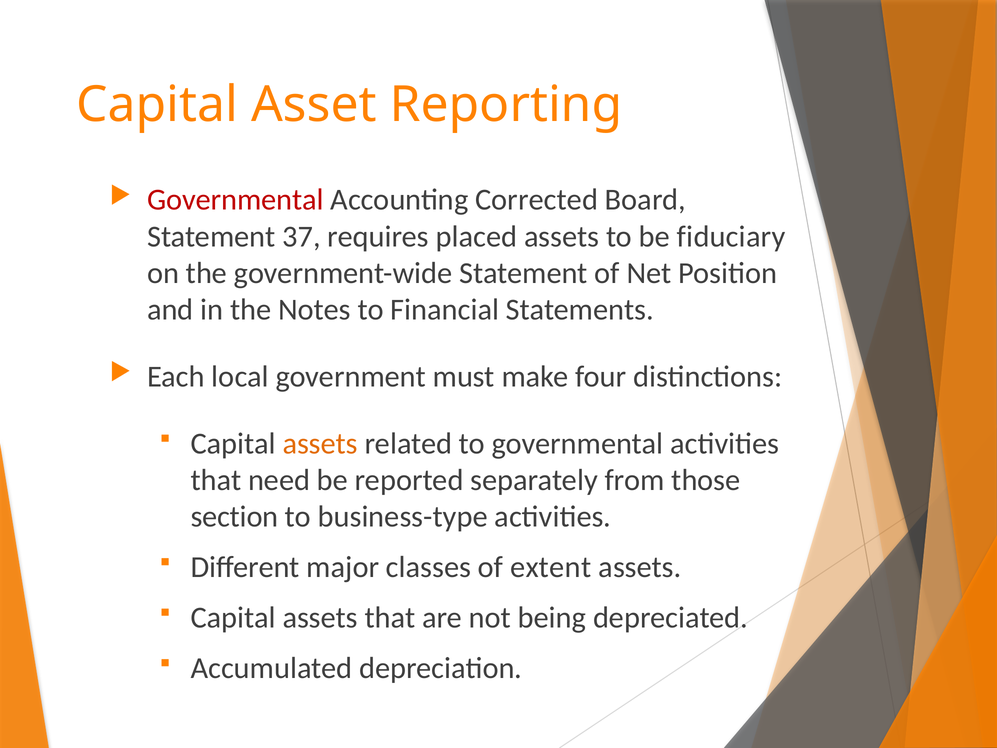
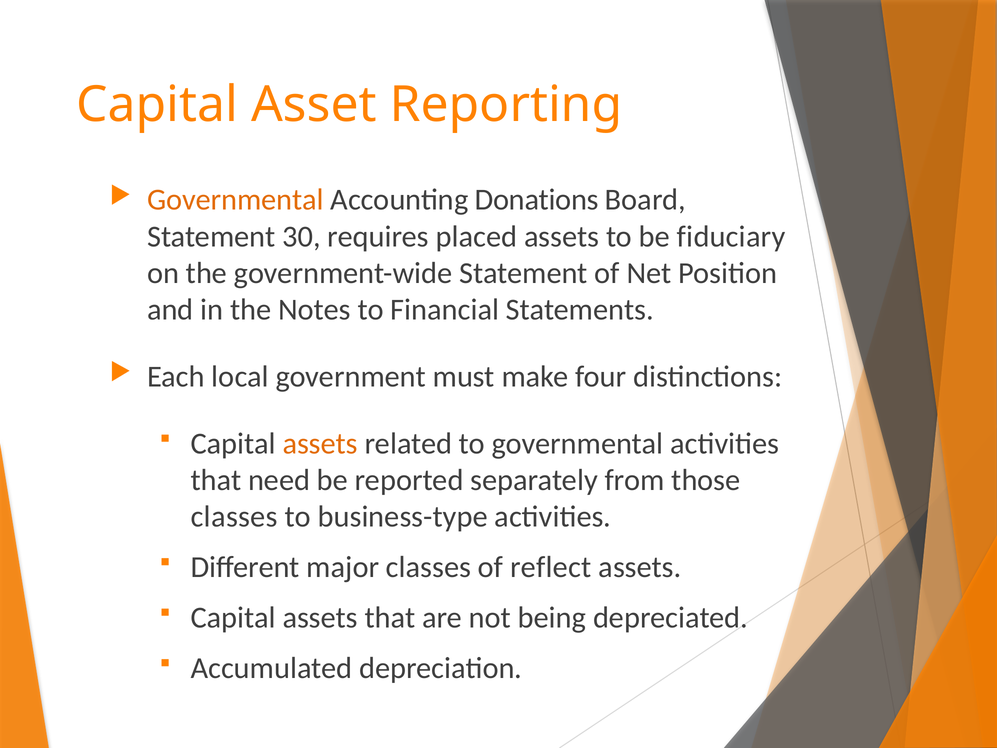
Governmental colour: red -> orange (235, 200)
Corrected: Corrected -> Donations (537, 200)
37: 37 -> 30 (301, 236)
section: section -> classes (234, 517)
extent: extent -> reflect (551, 567)
